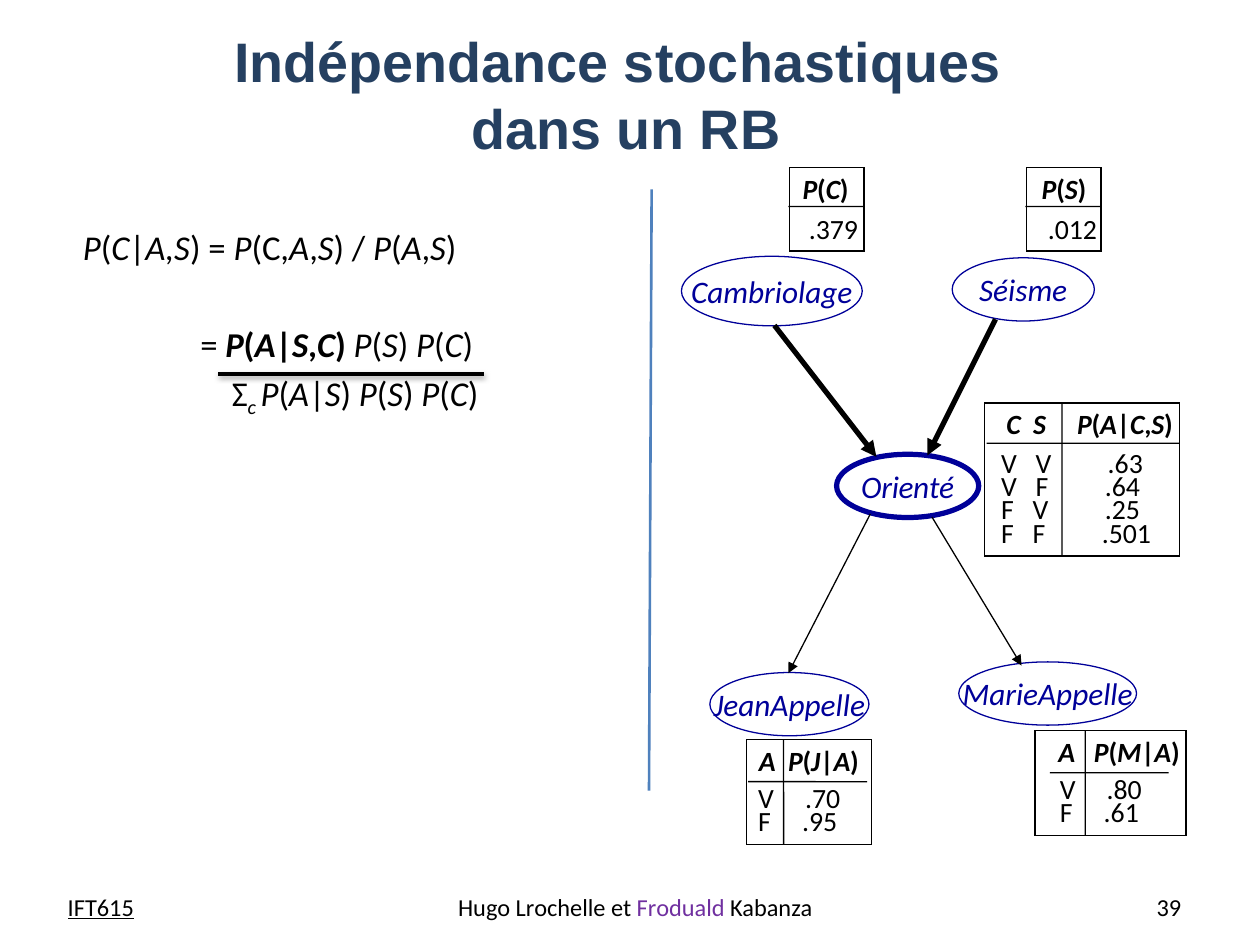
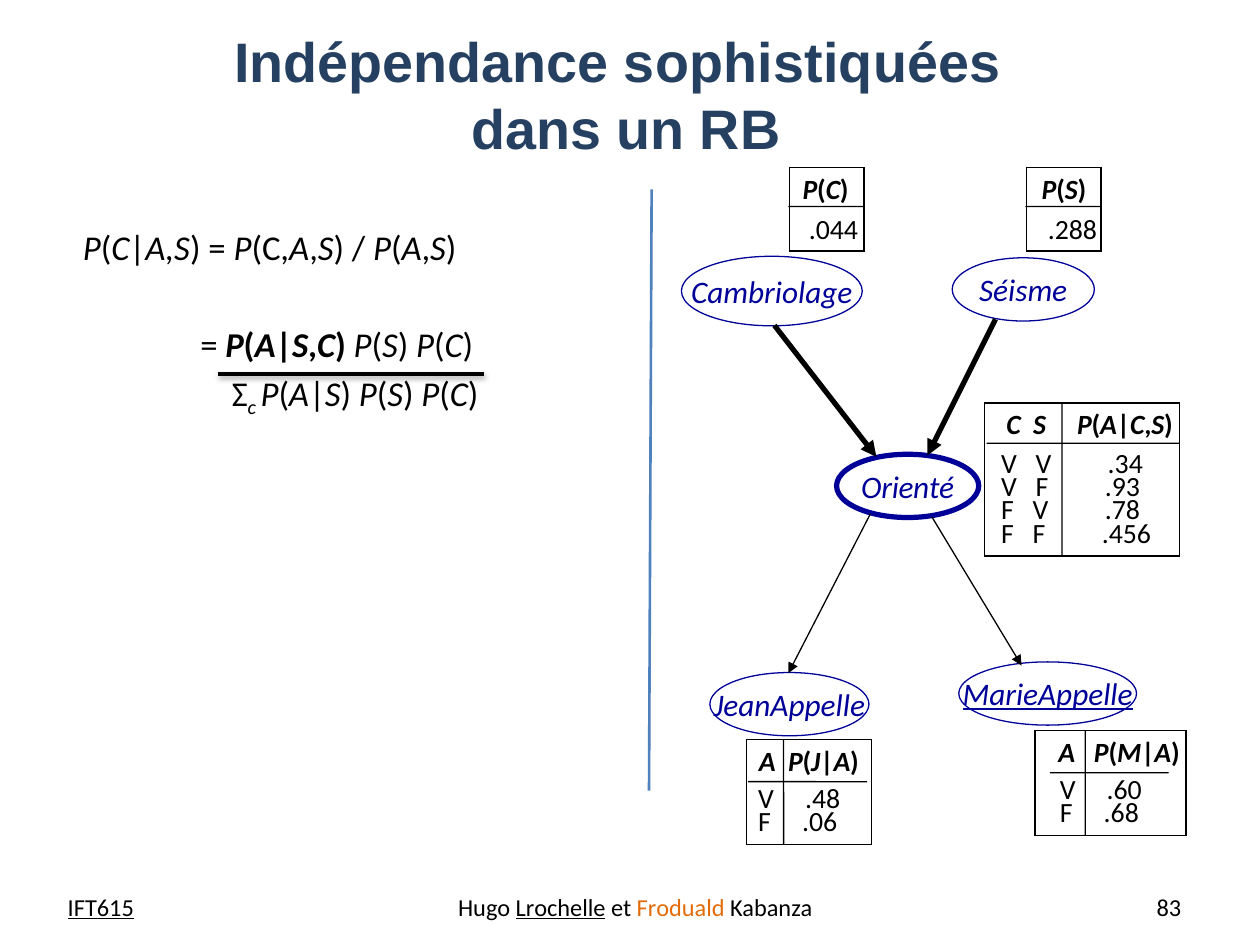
stochastiques: stochastiques -> sophistiquées (812, 65)
.379: .379 -> .044 (833, 230)
.012: .012 -> .288 (1073, 230)
.63: .63 -> .34 (1125, 464)
.64: .64 -> .93 (1122, 487)
.25: .25 -> .78 (1122, 511)
.501: .501 -> .456 (1126, 534)
MarieAppelle underline: none -> present (1048, 696)
.80: .80 -> .60 (1124, 790)
.70: .70 -> .48 (823, 799)
.61: .61 -> .68 (1121, 814)
.95: .95 -> .06 (820, 823)
Lrochelle underline: none -> present (561, 908)
Froduald colour: purple -> orange (681, 908)
39: 39 -> 83 (1169, 908)
